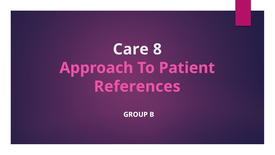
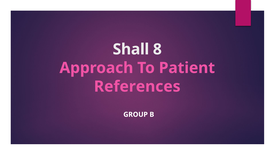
Care: Care -> Shall (131, 49)
